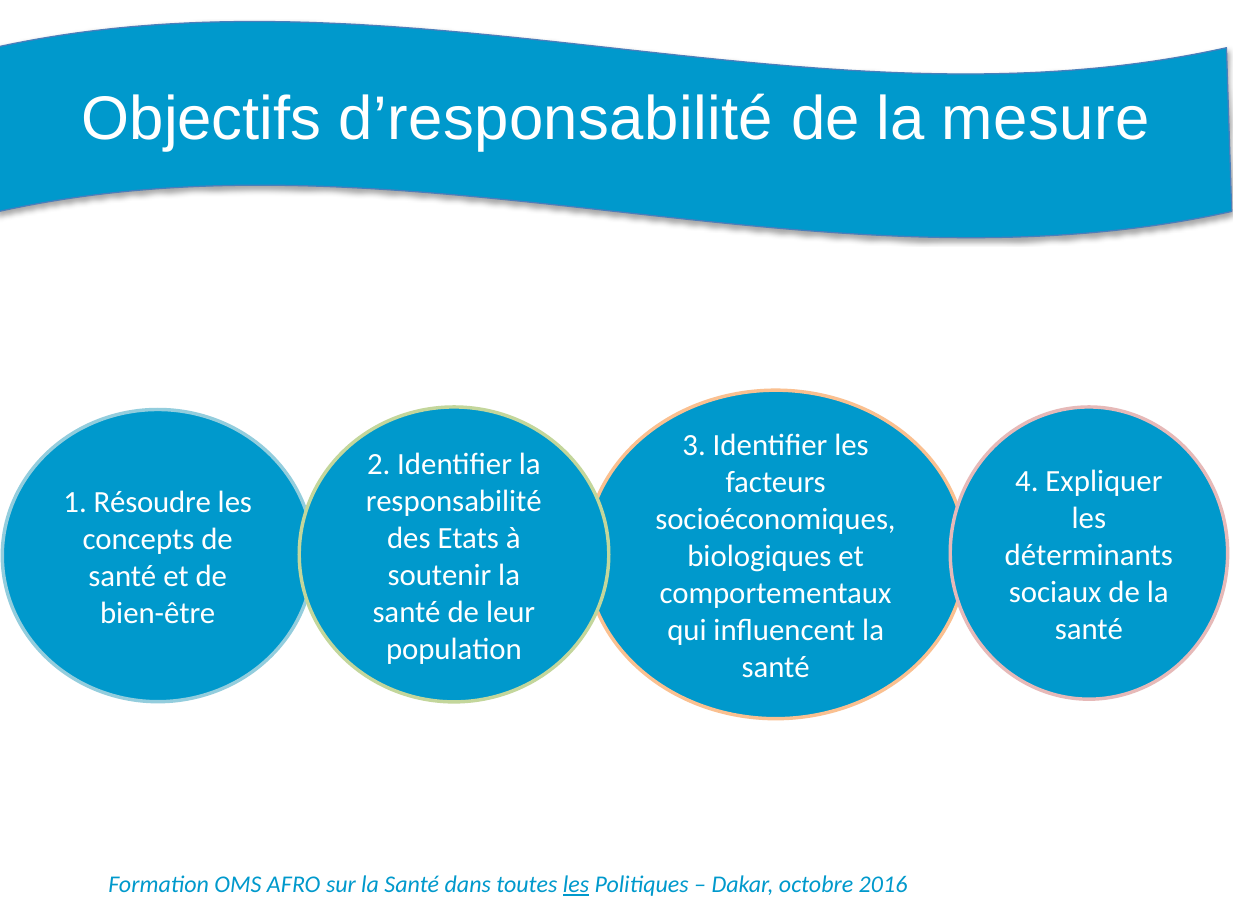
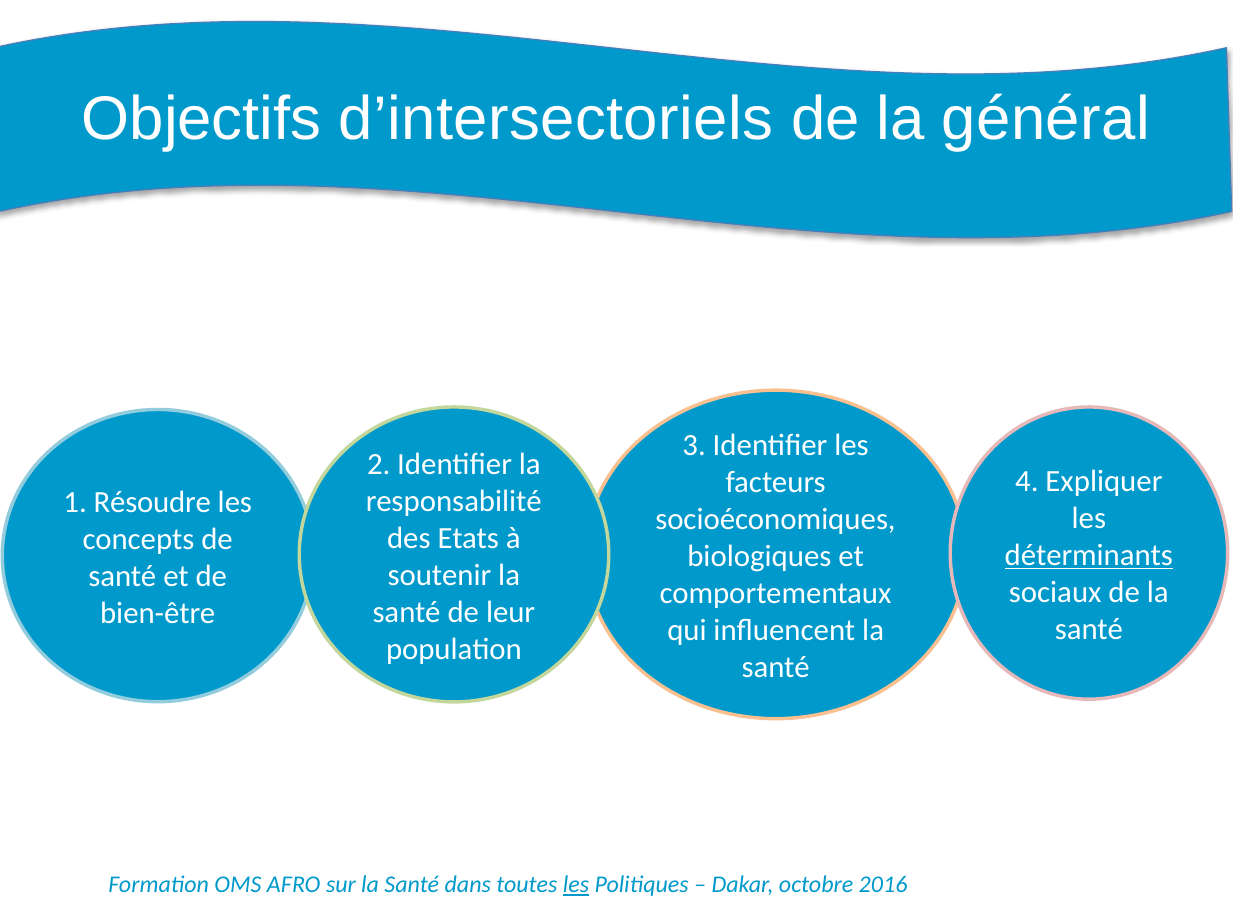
d’responsabilité: d’responsabilité -> d’intersectoriels (556, 119)
mesure: mesure -> général (1046, 119)
déterminants underline: none -> present (1089, 556)
